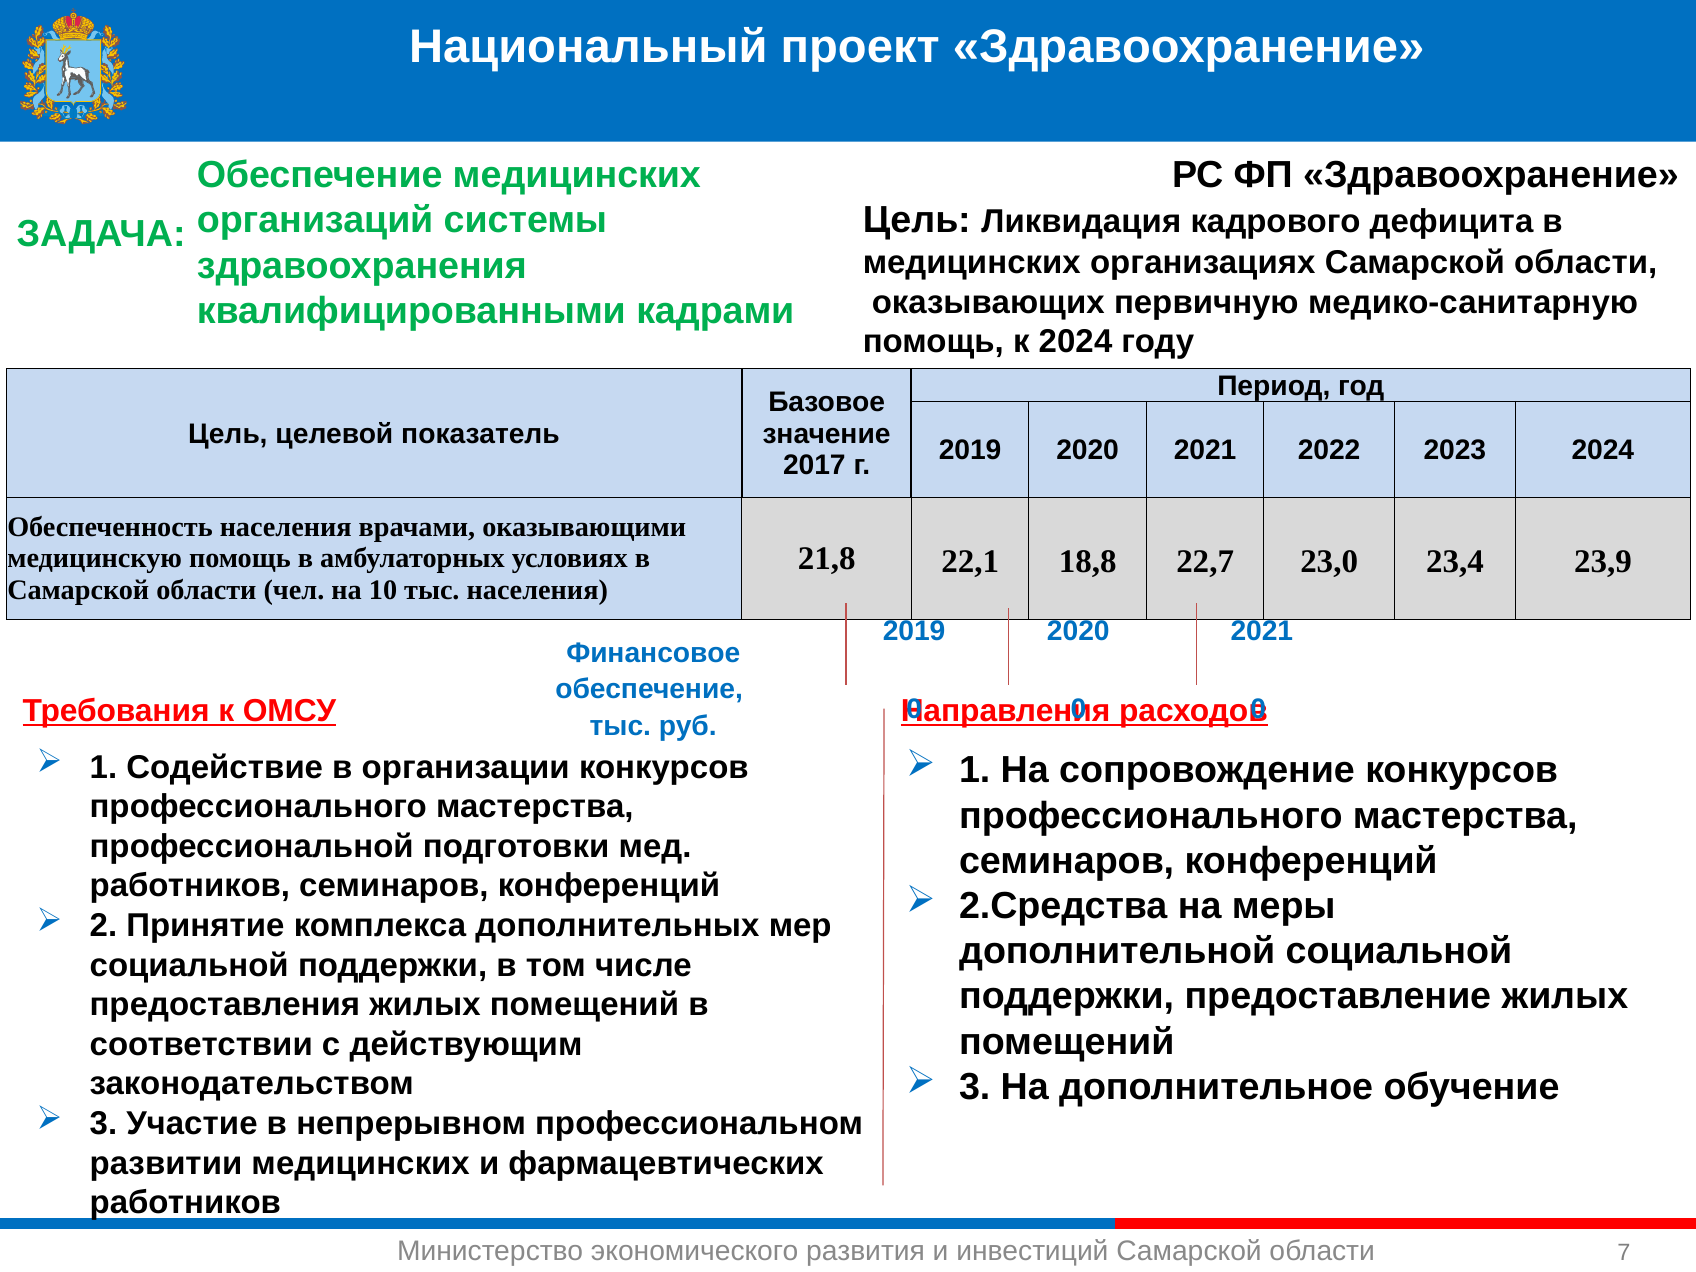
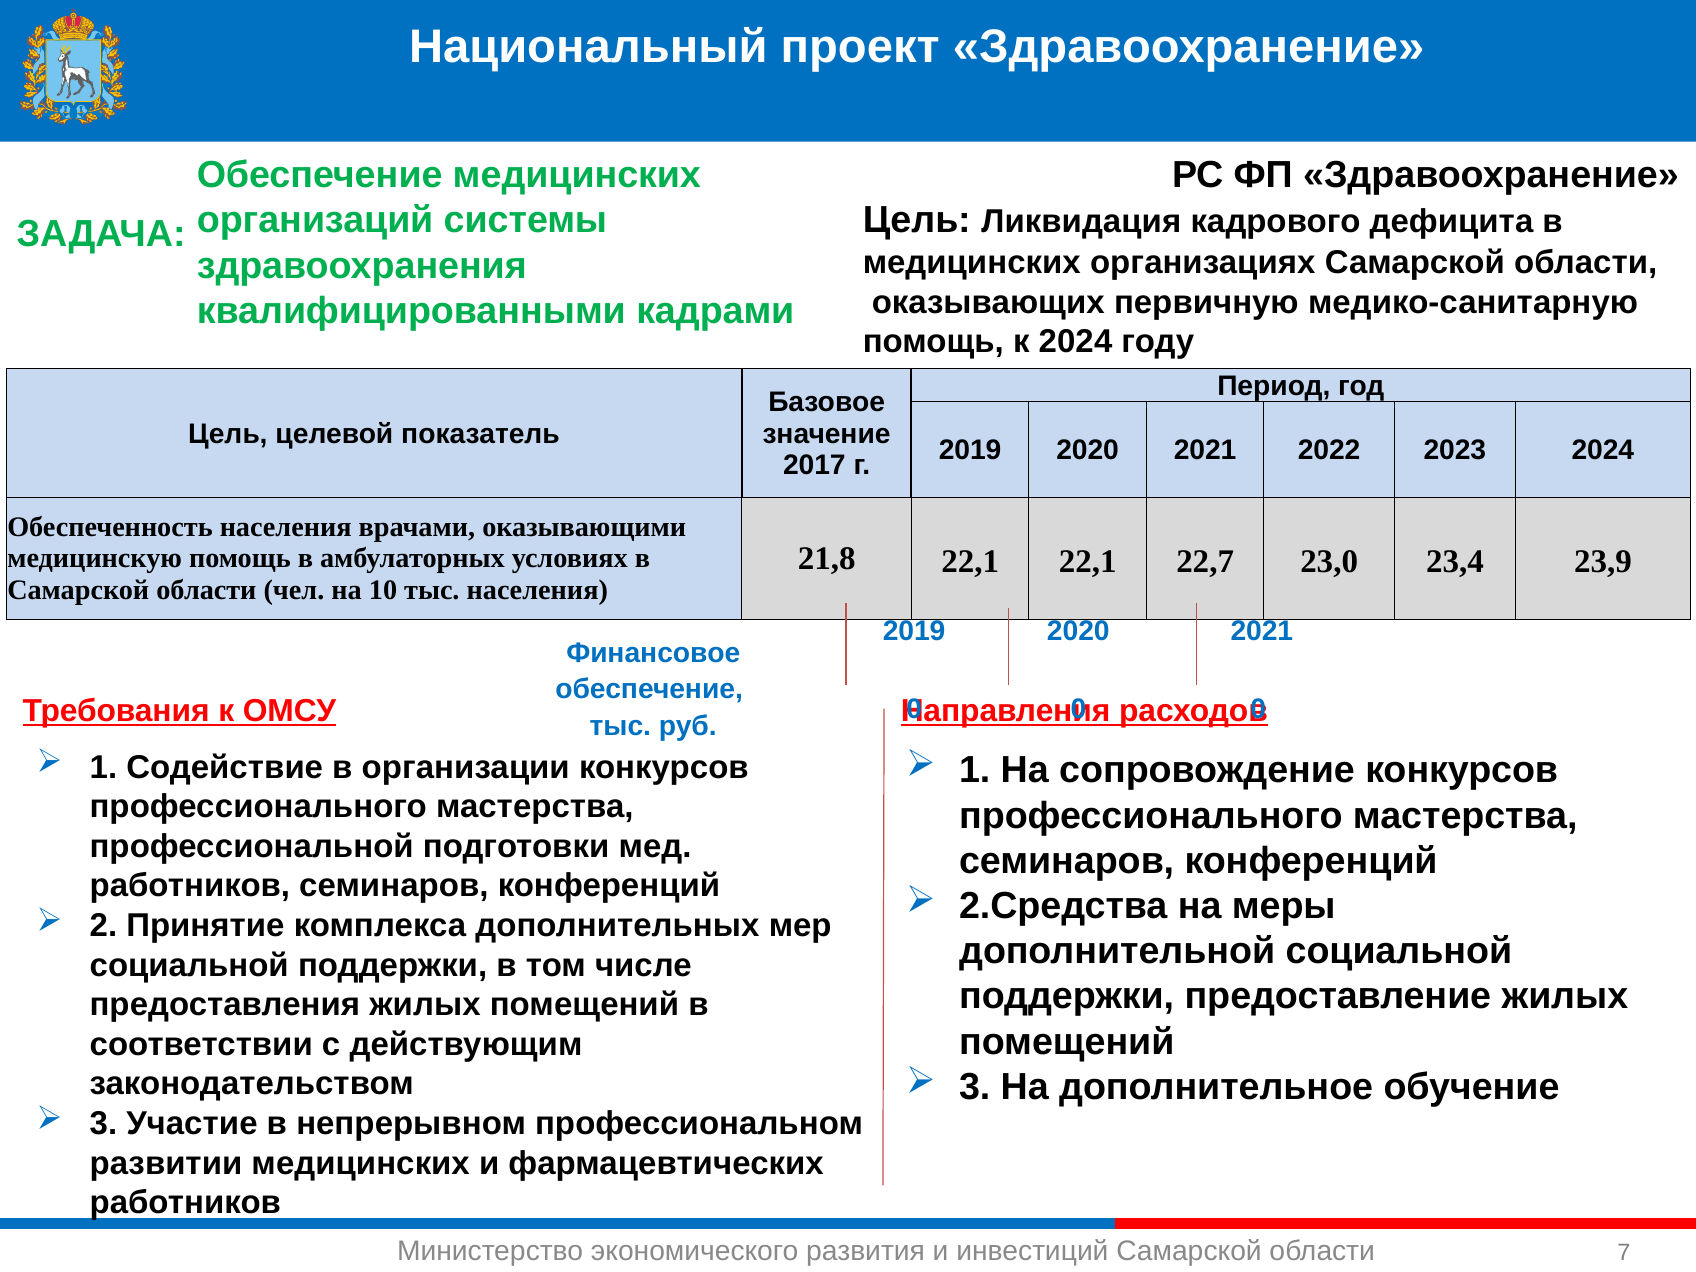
22,1 18,8: 18,8 -> 22,1 (1088, 561)
